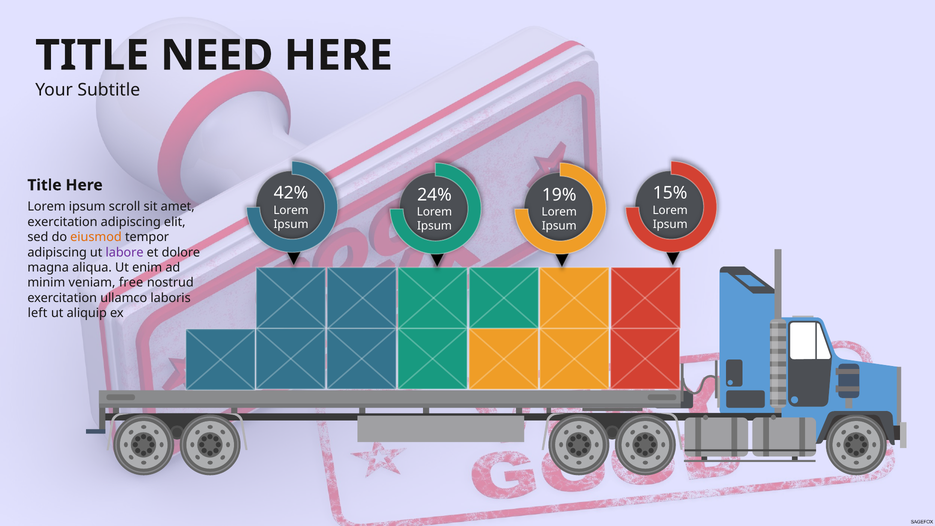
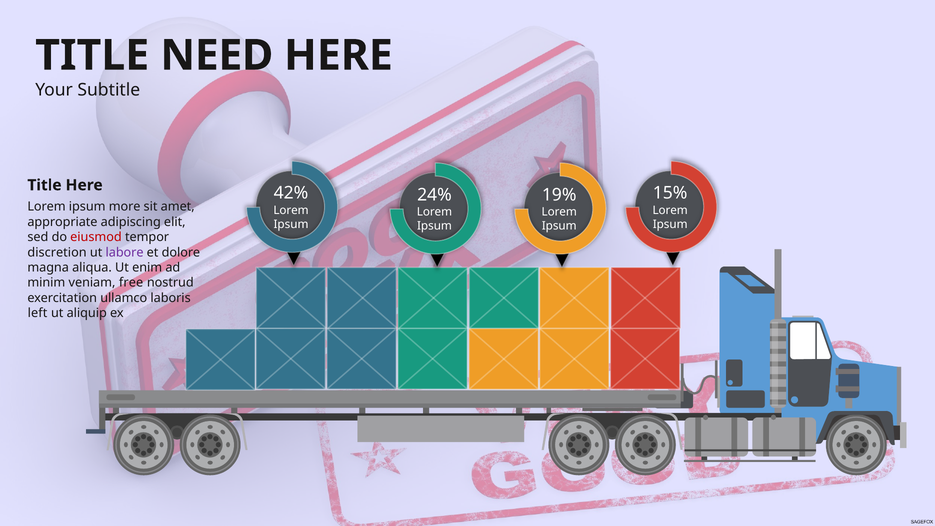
scroll: scroll -> more (125, 207)
exercitation: exercitation -> appropriate (62, 222)
eiusmod colour: orange -> red (96, 237)
adipiscing: adipiscing -> discretion (57, 252)
